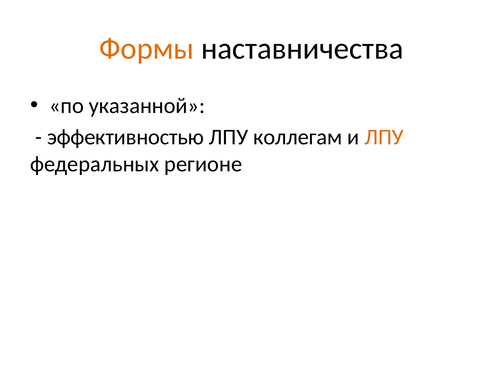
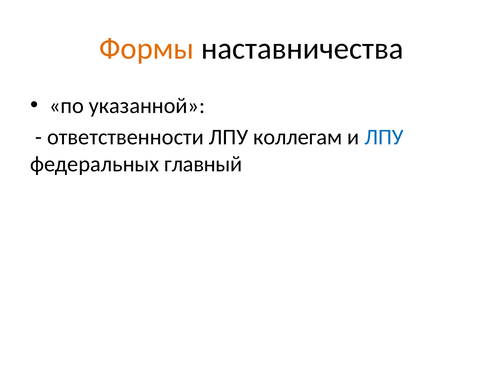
эффективностью: эффективностью -> ответственности (125, 137)
ЛПУ colour: orange -> blue (384, 137)
регионе: регионе -> главный (203, 164)
